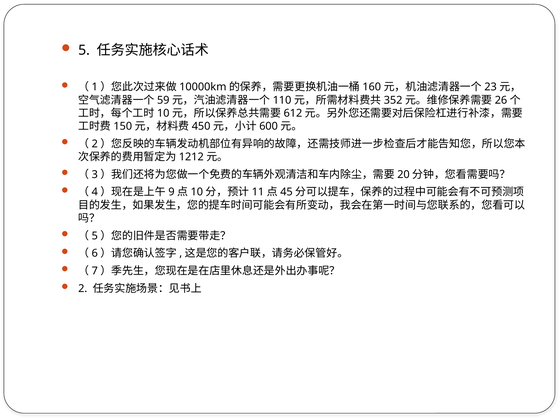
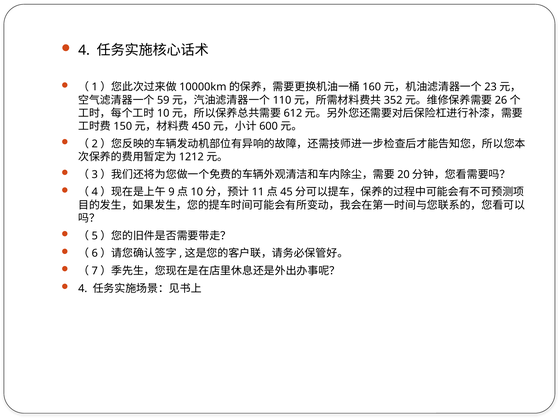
5: 5 -> 4 (84, 50)
2: 2 -> 4 (83, 289)
